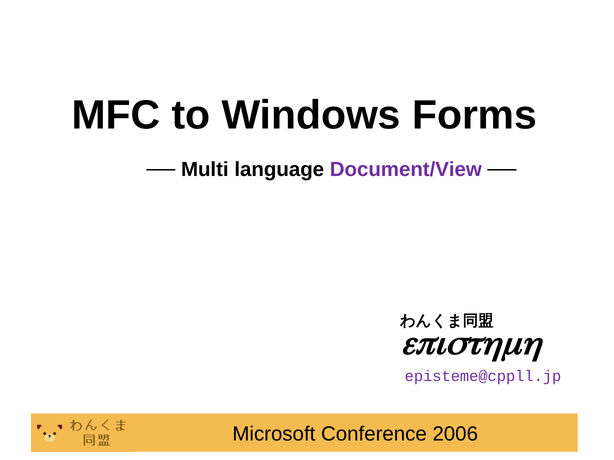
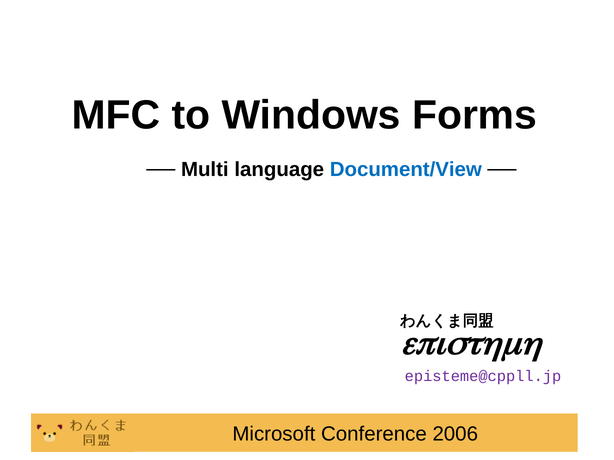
Document/View colour: purple -> blue (406, 170)
